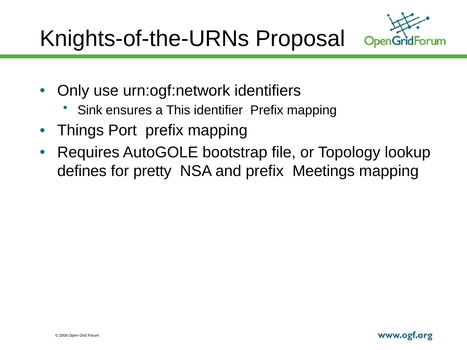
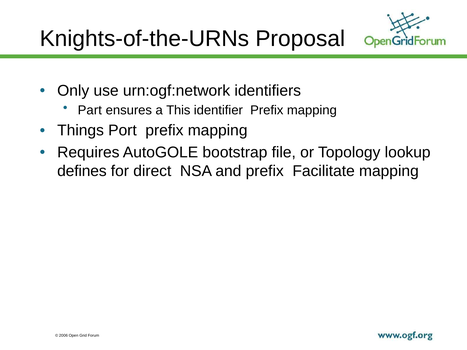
Sink: Sink -> Part (90, 110)
pretty: pretty -> direct (152, 171)
Meetings: Meetings -> Facilitate (324, 171)
